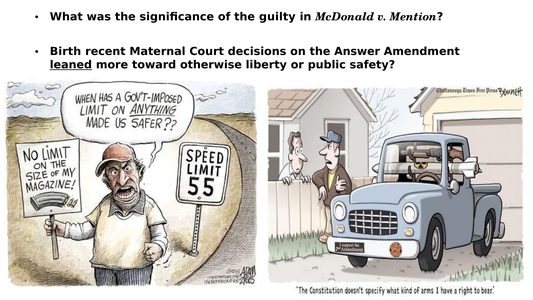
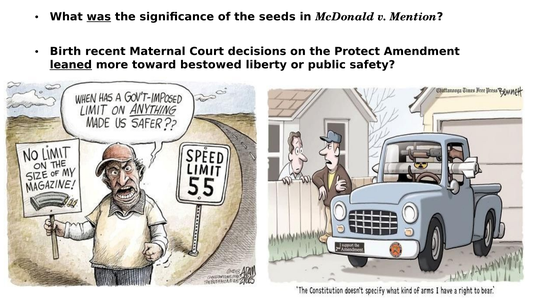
was underline: none -> present (99, 17)
guilty: guilty -> seeds (277, 17)
Answer: Answer -> Protect (357, 51)
otherwise: otherwise -> bestowed (211, 65)
